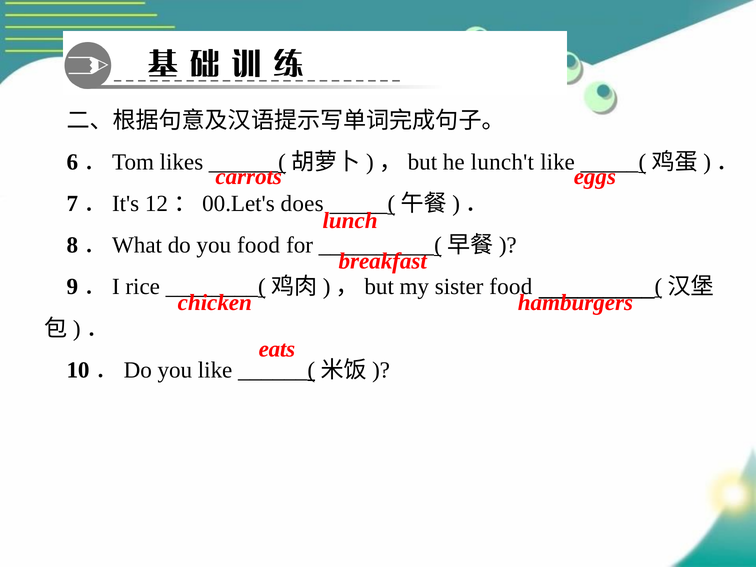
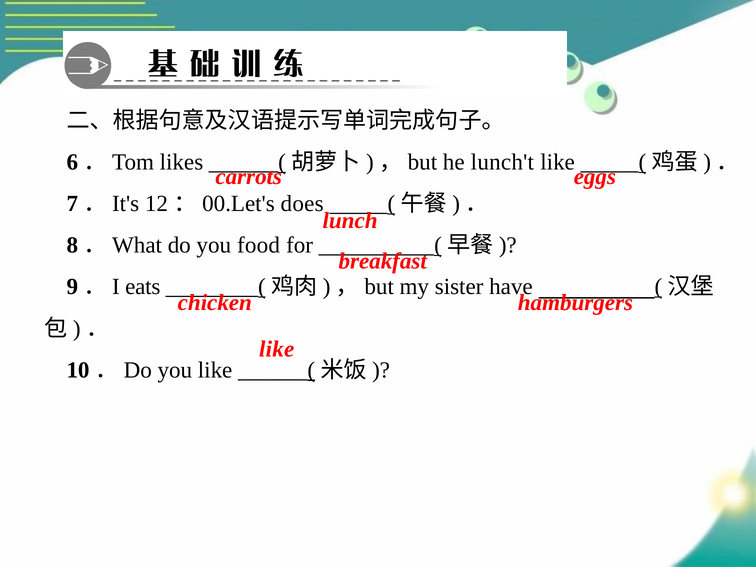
rice: rice -> eats (143, 287)
sister food: food -> have (511, 287)
eats: eats -> like (277, 349)
